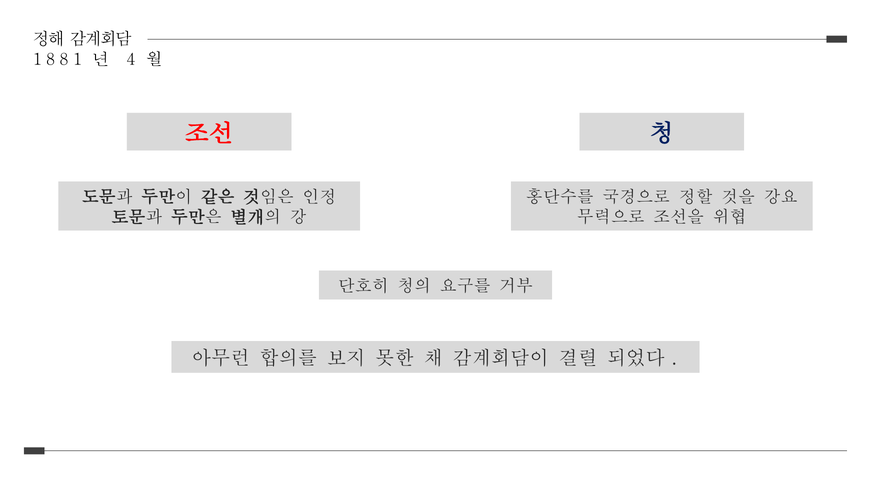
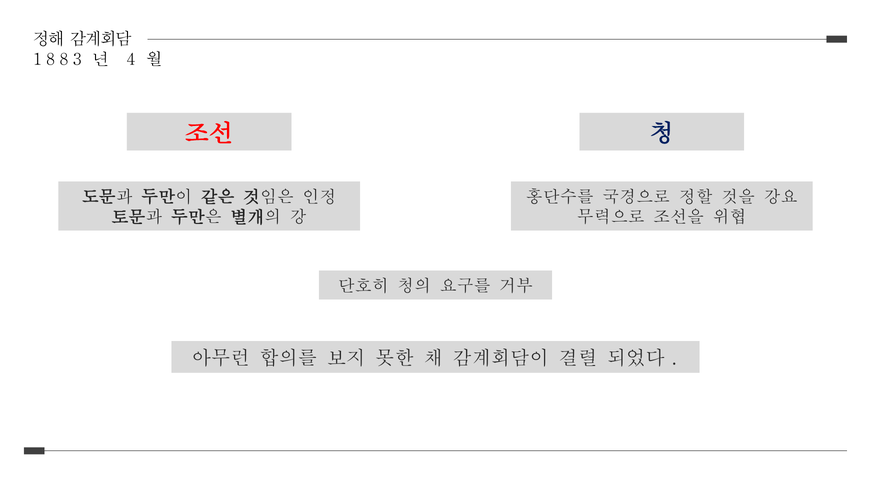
8 1: 1 -> 3 (77, 60)
